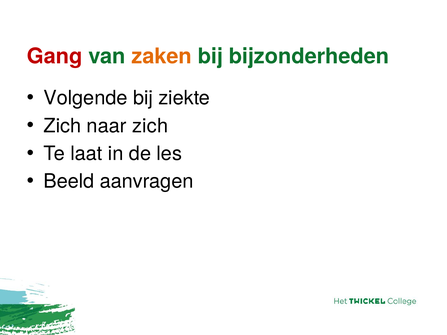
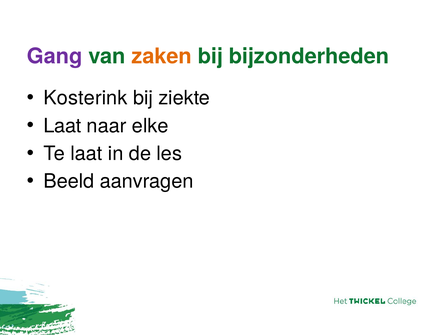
Gang colour: red -> purple (55, 56)
Volgende: Volgende -> Kosterink (85, 98)
Zich: Zich -> Laat (62, 126)
naar zich: zich -> elke (150, 126)
